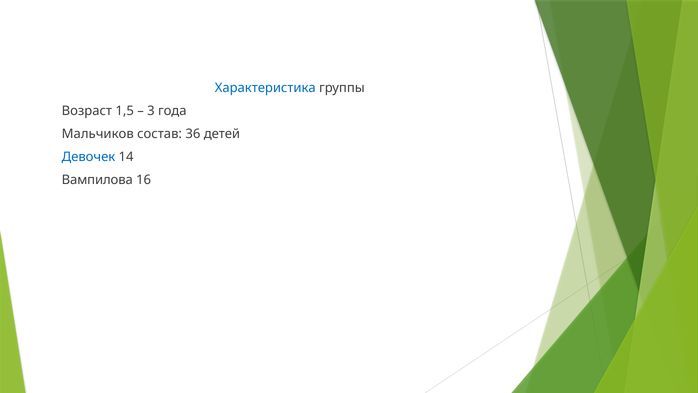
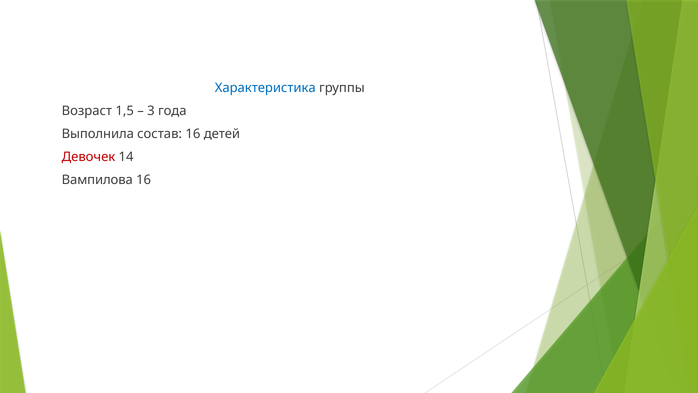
Мальчиков: Мальчиков -> Выполнила (98, 134)
состав 36: 36 -> 16 (193, 134)
Девочек colour: blue -> red (88, 157)
